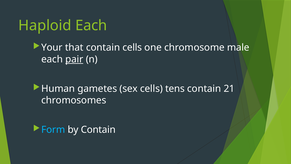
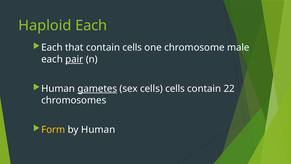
Your: Your -> Each (52, 47)
gametes underline: none -> present (97, 89)
cells tens: tens -> cells (175, 89)
21: 21 -> 22 (229, 89)
Form colour: light blue -> yellow (53, 130)
by Contain: Contain -> Human (98, 130)
